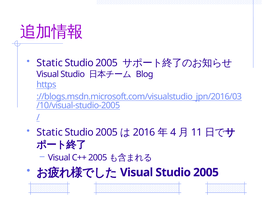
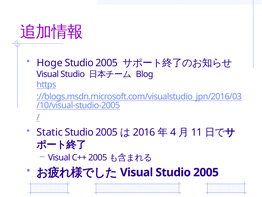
Static: Static -> Hoge (50, 63)
